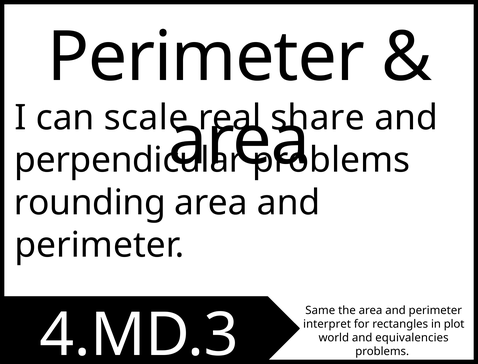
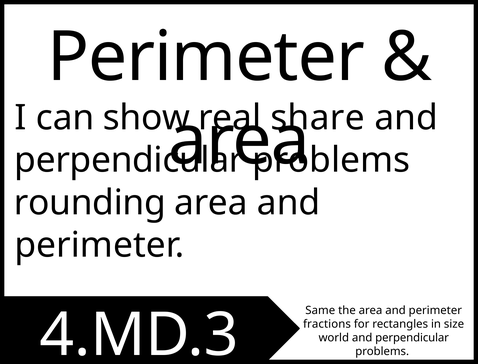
scale: scale -> show (147, 118)
interpret: interpret -> fractions (327, 324)
plot: plot -> size (454, 324)
world and equivalencies: equivalencies -> perpendicular (412, 338)
